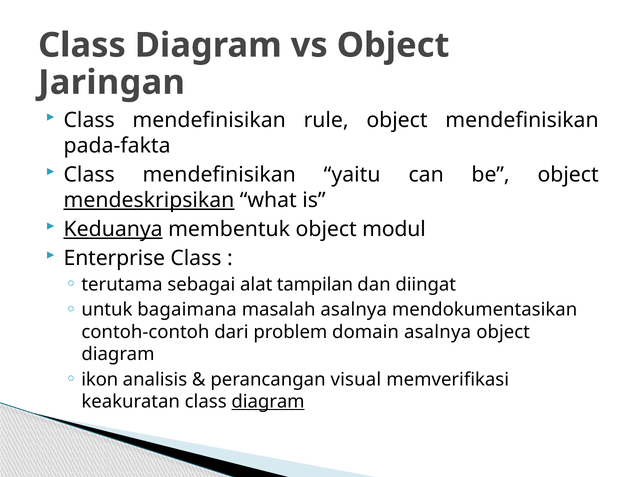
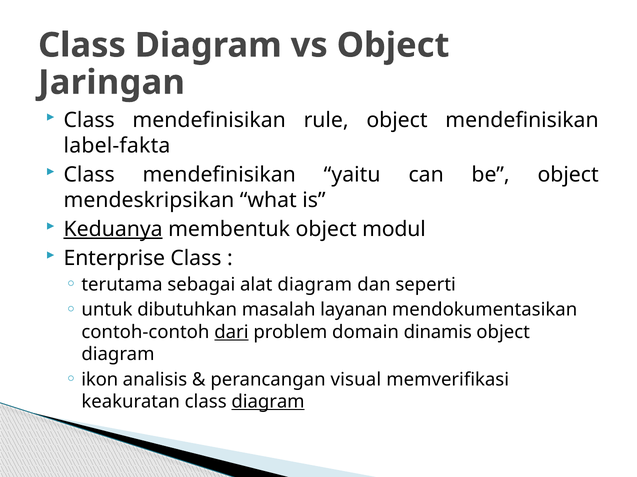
pada-fakta: pada-fakta -> label-fakta (117, 146)
mendeskripsikan underline: present -> none (149, 201)
alat tampilan: tampilan -> diagram (315, 285)
diingat: diingat -> seperti (426, 285)
bagaimana: bagaimana -> dibutuhkan (187, 310)
masalah asalnya: asalnya -> layanan (354, 310)
dari underline: none -> present (231, 333)
domain asalnya: asalnya -> dinamis (438, 333)
